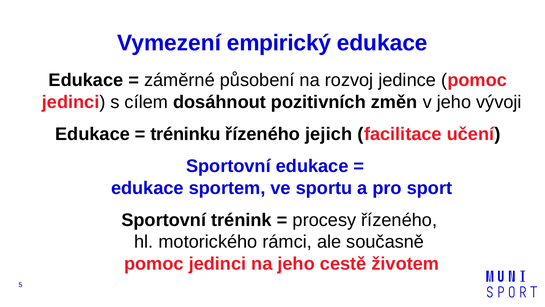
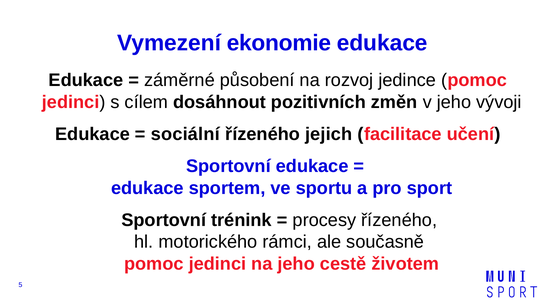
empirický: empirický -> ekonomie (279, 43)
tréninku: tréninku -> sociální (185, 134)
